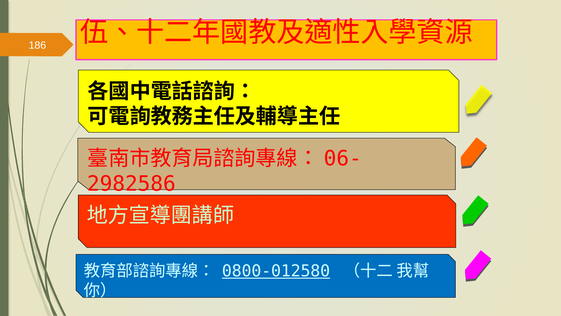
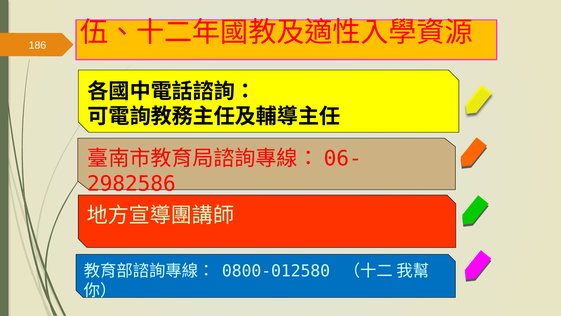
0800-012580 underline: present -> none (276, 271)
